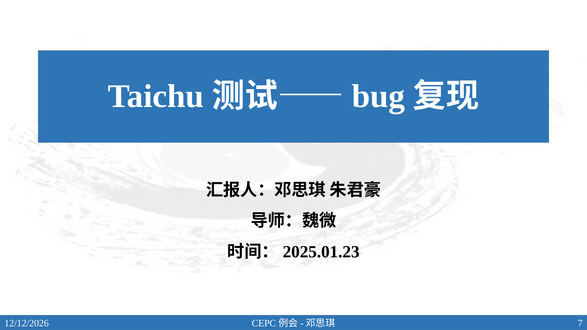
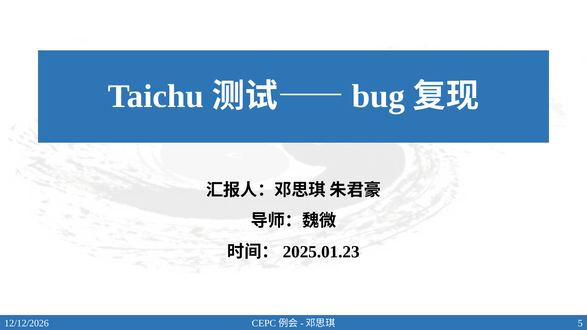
7: 7 -> 5 (580, 324)
